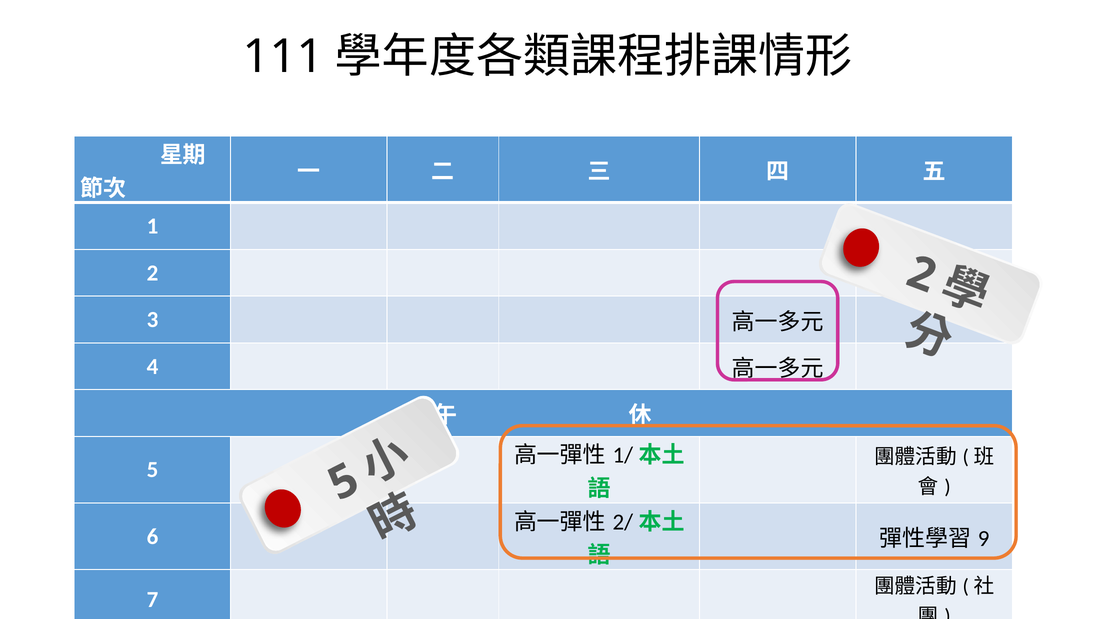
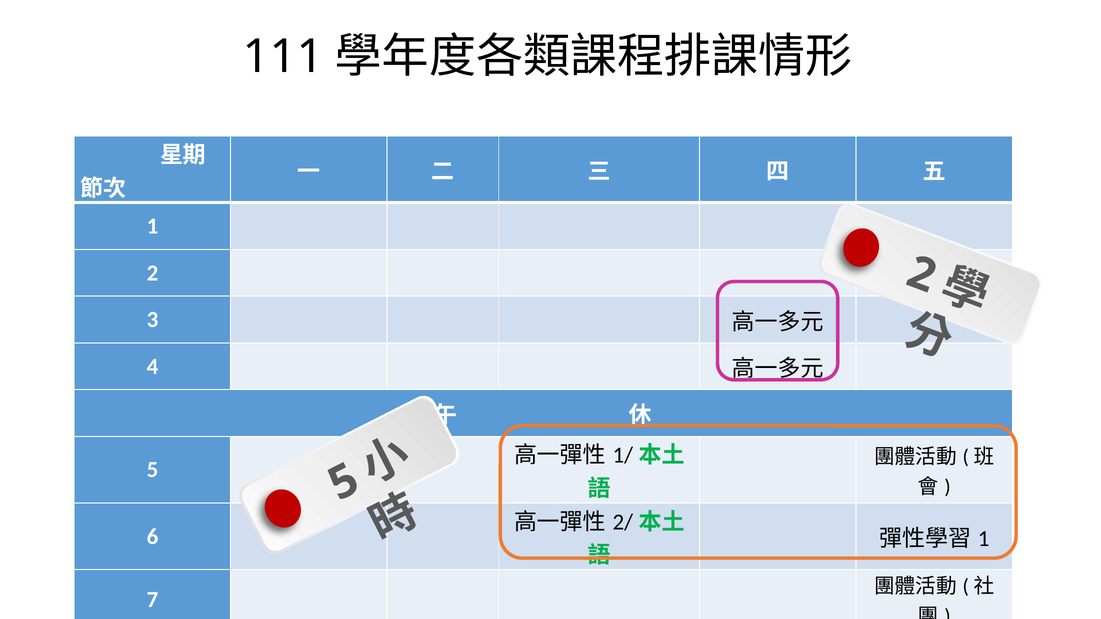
9: 9 -> 1 (984, 539)
